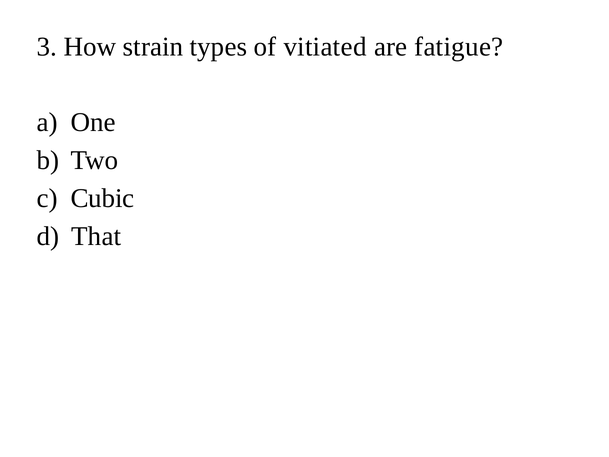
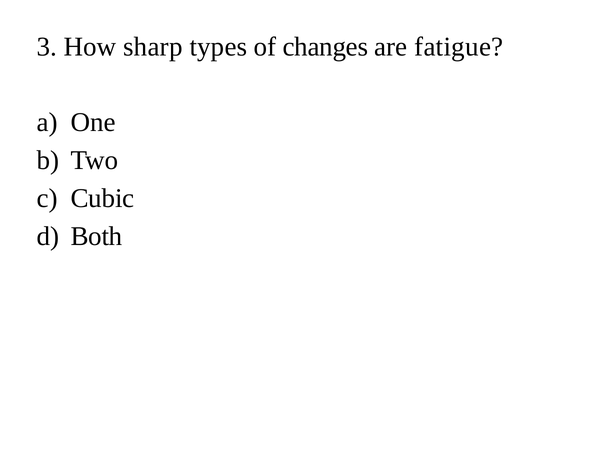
strain: strain -> sharp (153, 47)
vitiated: vitiated -> changes (325, 47)
That: That -> Both (96, 236)
